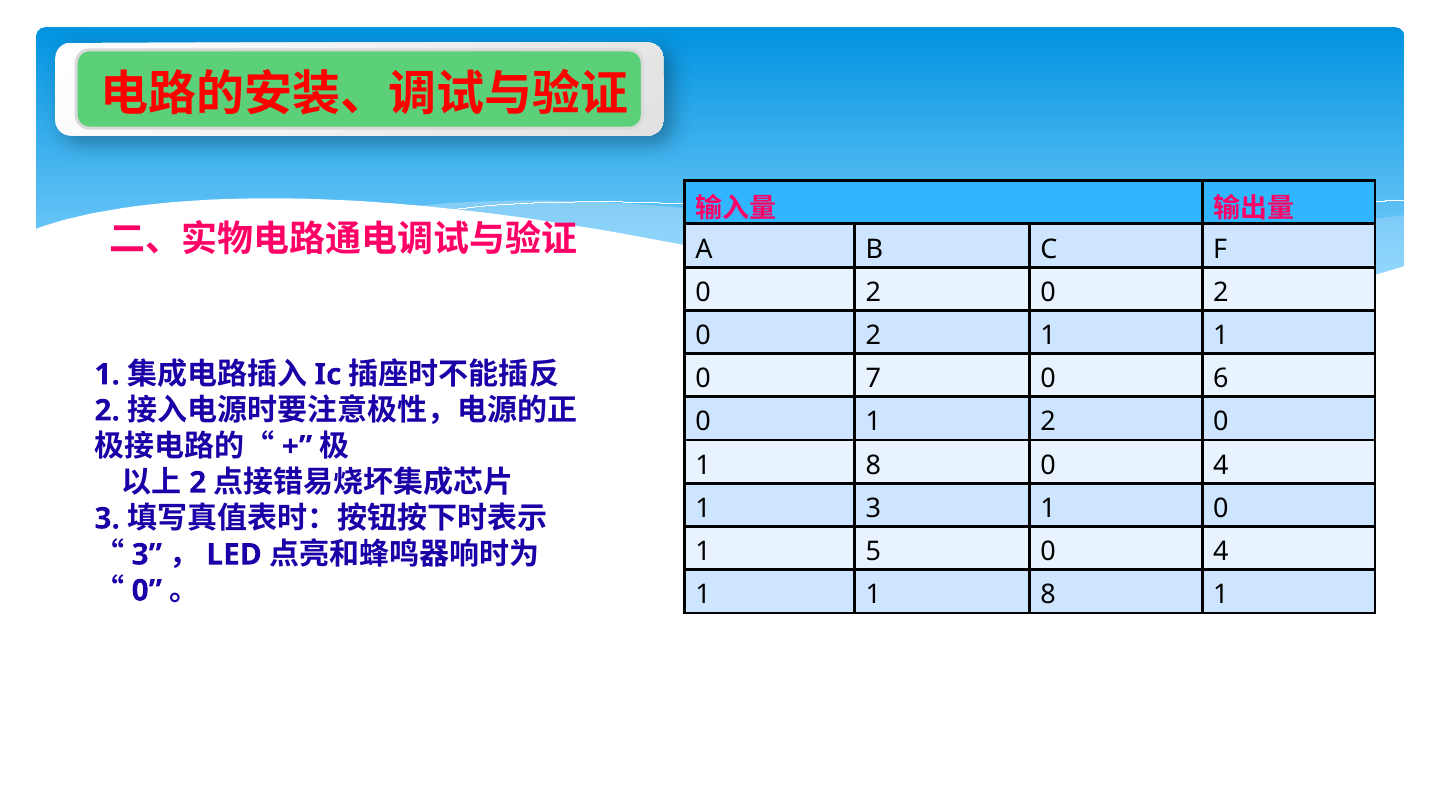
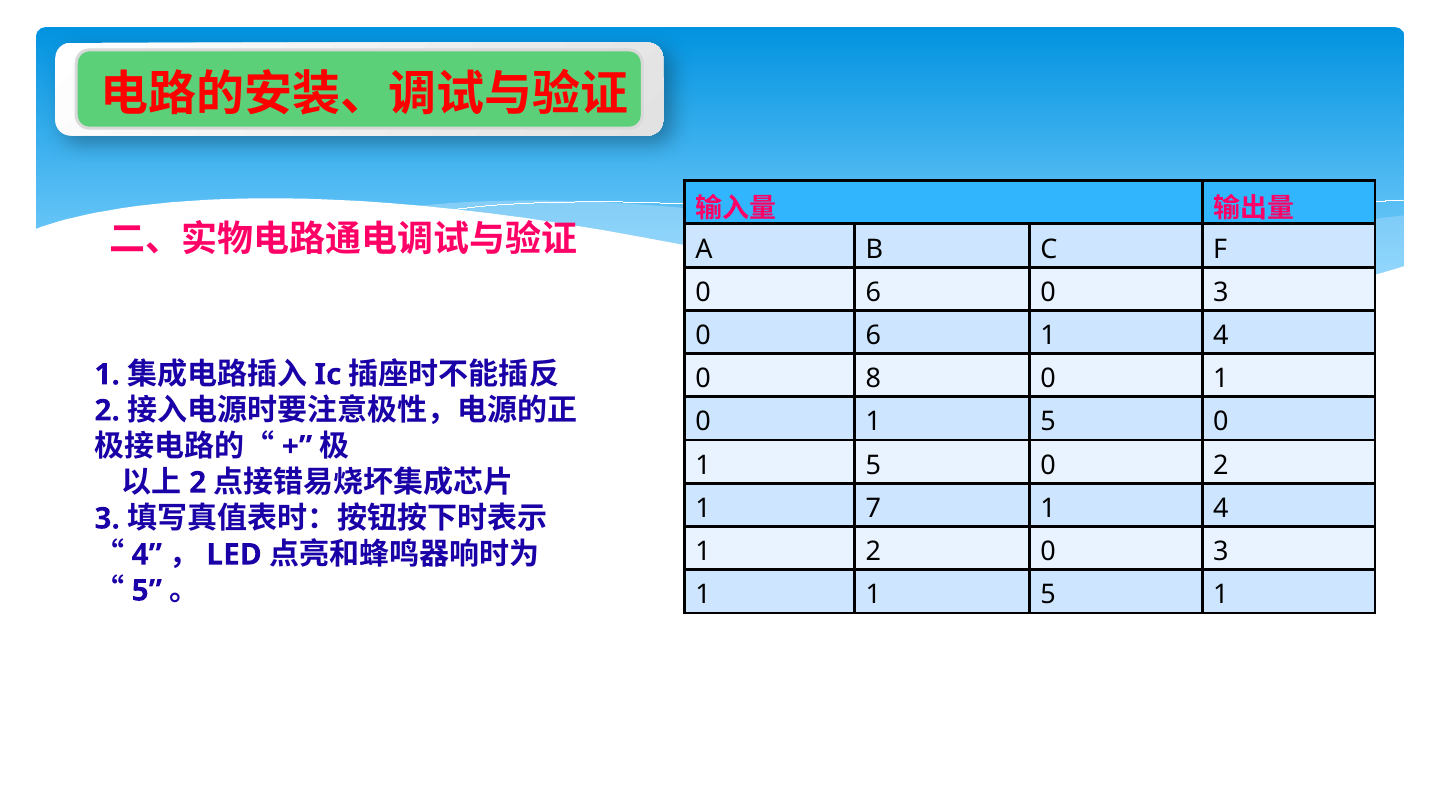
2: 2 -> 6 (873, 292)
2: 2 -> 3 (1221, 292)
2: 2 -> 6 (873, 335)
1: 1 -> 4 (1221, 335)
7: 7 -> 8 (873, 379)
6: 6 -> 1 (1221, 379)
2: 2 -> 5 (1048, 422)
8: 8 -> 5 (873, 465)
4: 4 -> 2 (1221, 465)
1 3: 3 -> 7 (873, 508)
0: 0 -> 4 (1221, 508)
3: 3 -> 4 (147, 554)
1 5: 5 -> 2 (873, 551)
4: 4 -> 3 (1221, 551)
0: 0 -> 5 (147, 590)
1 1 8: 8 -> 5 (1048, 595)
